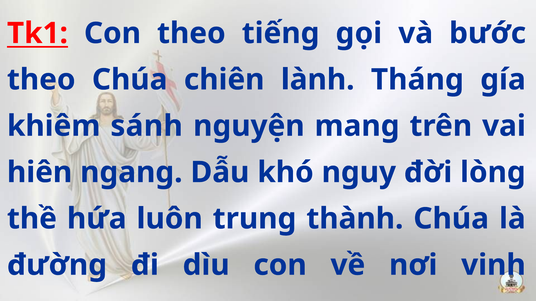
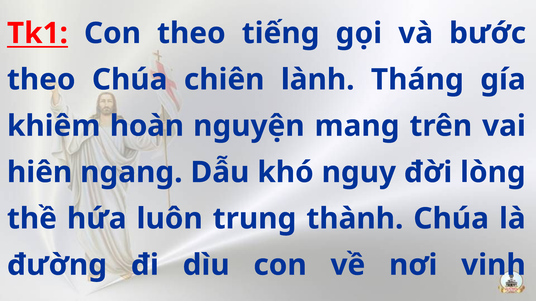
sánh: sánh -> hoàn (147, 126)
